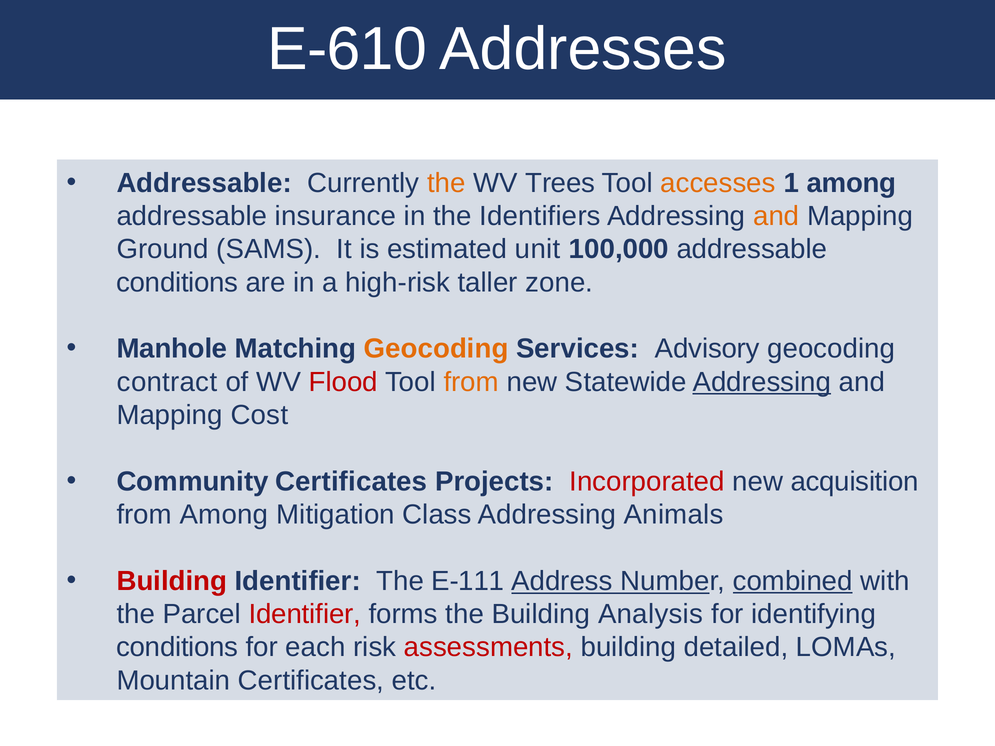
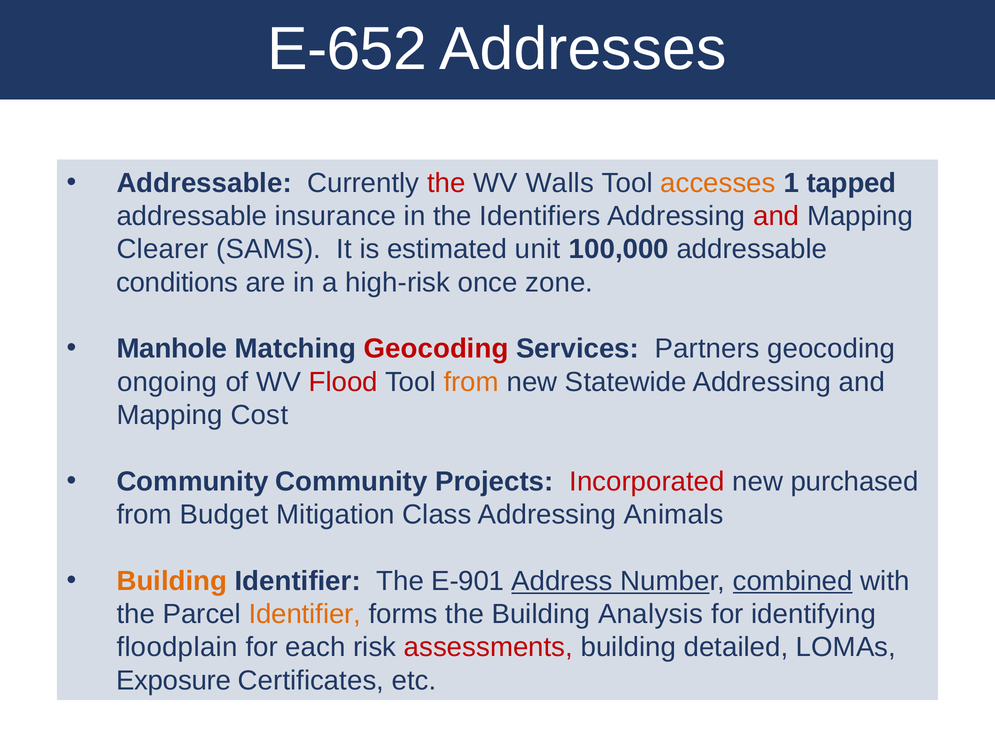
E-610: E-610 -> E-652 (347, 49)
the colour: orange -> red (446, 183)
Trees: Trees -> Walls (560, 183)
1 among: among -> tapped (852, 183)
and colour: orange -> red (776, 216)
Ground: Ground -> Clearer (163, 249)
taller: taller -> once (488, 283)
Geocoding colour: orange -> red (436, 349)
Advisory: Advisory -> Partners (707, 349)
contract: contract -> ongoing (167, 382)
Addressing underline: present -> none (762, 382)
Community Certificates: Certificates -> Community (351, 482)
acquisition: acquisition -> purchased (855, 482)
from Among: Among -> Budget (224, 515)
Building colour: red -> orange (172, 581)
E-111: E-111 -> E-901 (468, 581)
Identifier colour: red -> orange (305, 614)
conditions: conditions -> floodplain (177, 648)
Mountain: Mountain -> Exposure (174, 681)
